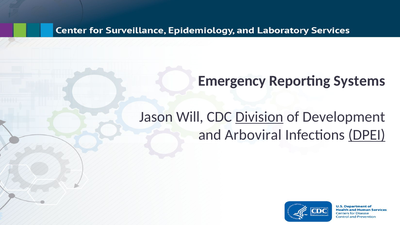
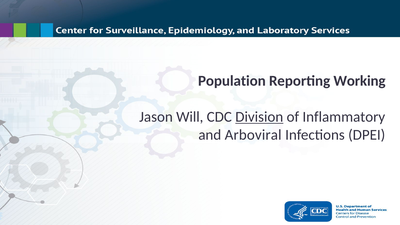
Emergency: Emergency -> Population (232, 81)
Systems: Systems -> Working (359, 81)
Development: Development -> Inflammatory (344, 117)
DPEI underline: present -> none (367, 135)
